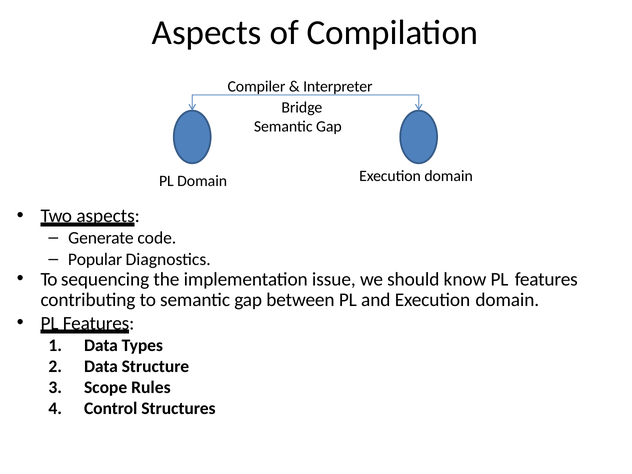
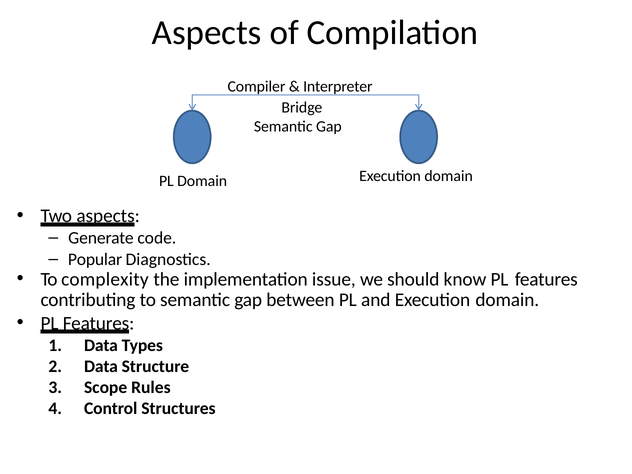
sequencing: sequencing -> complexity (105, 279)
